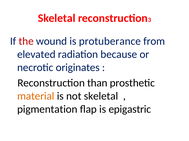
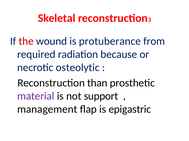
elevated: elevated -> required (36, 55)
originates: originates -> osteolytic (78, 68)
material colour: orange -> purple (36, 97)
not skeletal: skeletal -> support (101, 97)
pigmentation: pigmentation -> management (47, 110)
